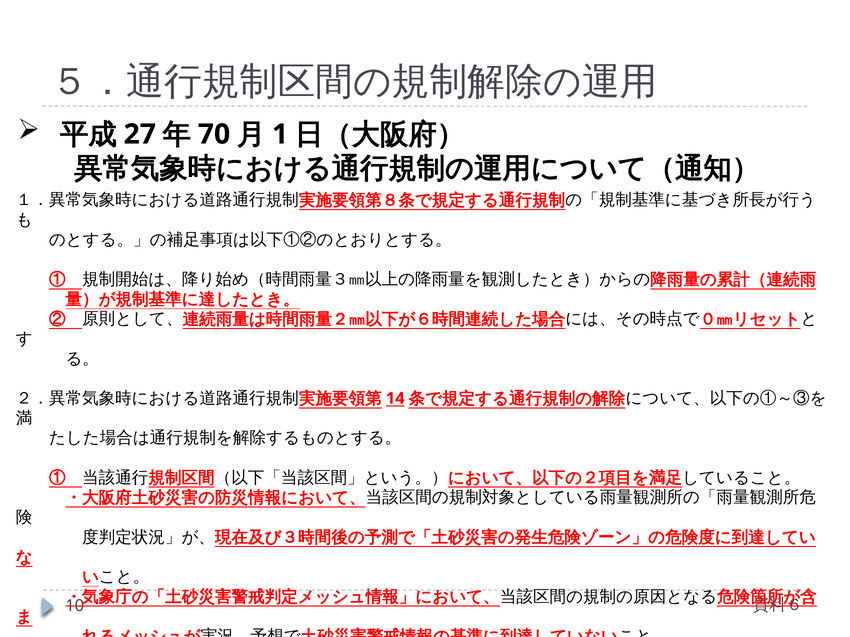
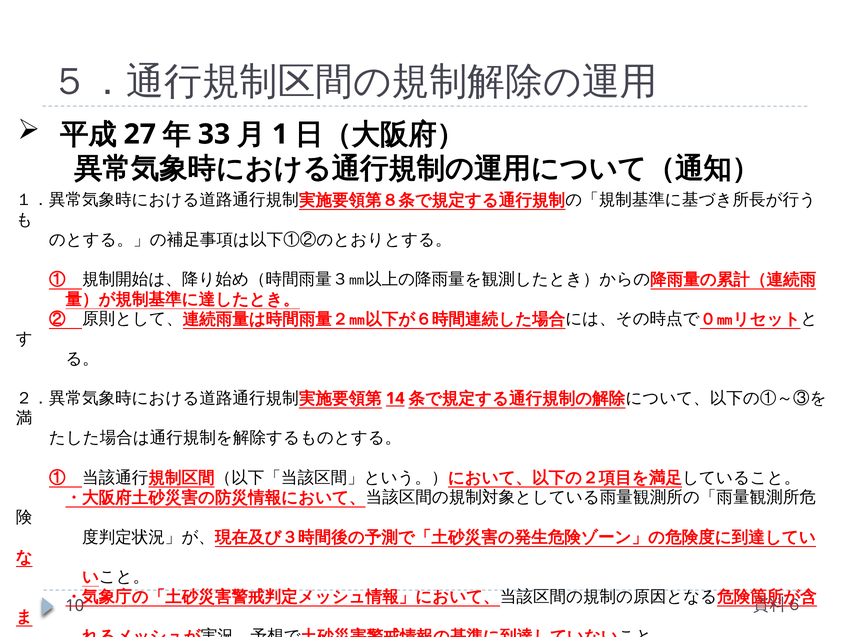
70: 70 -> 33 (214, 134)
